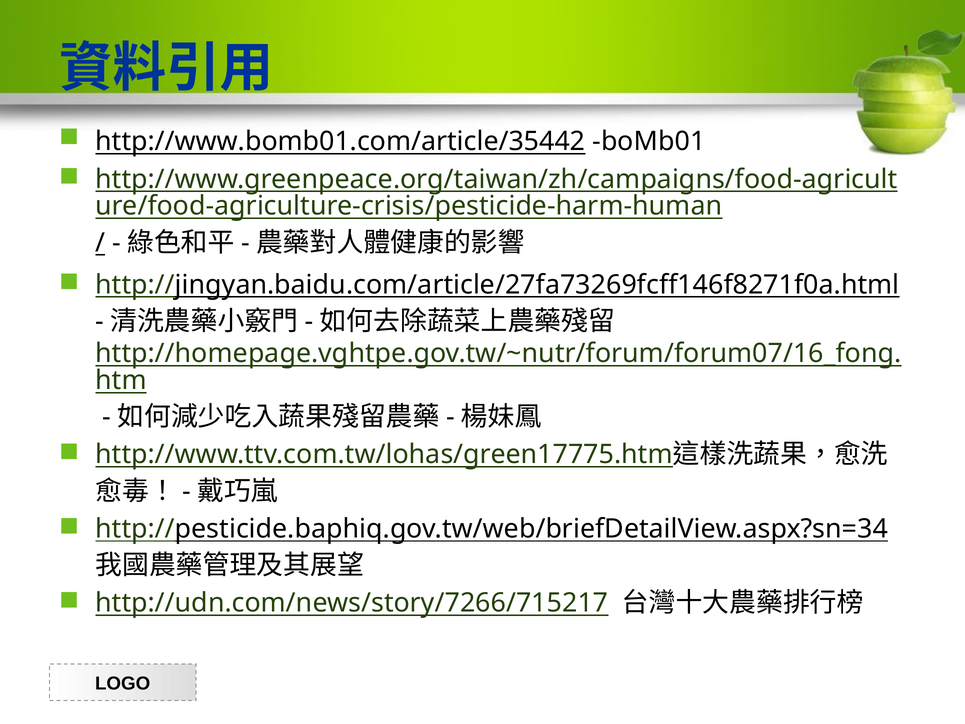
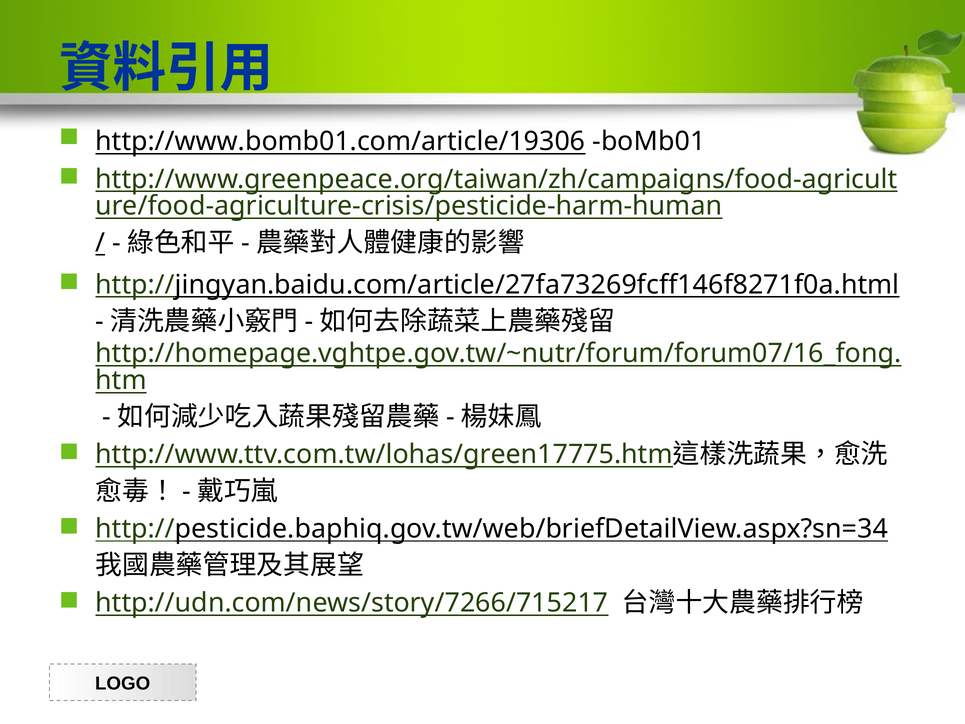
http://www.bomb01.com/article/35442: http://www.bomb01.com/article/35442 -> http://www.bomb01.com/article/19306 (340, 142)
